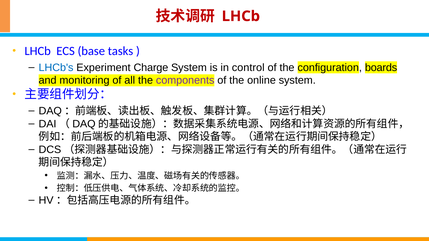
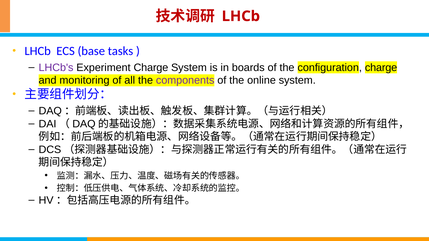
LHCb's colour: blue -> purple (56, 68)
control: control -> boards (248, 68)
configuration boards: boards -> charge (381, 68)
